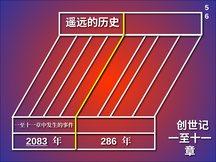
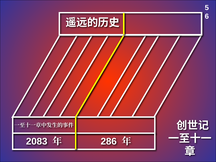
2083 underline: present -> none (37, 141)
